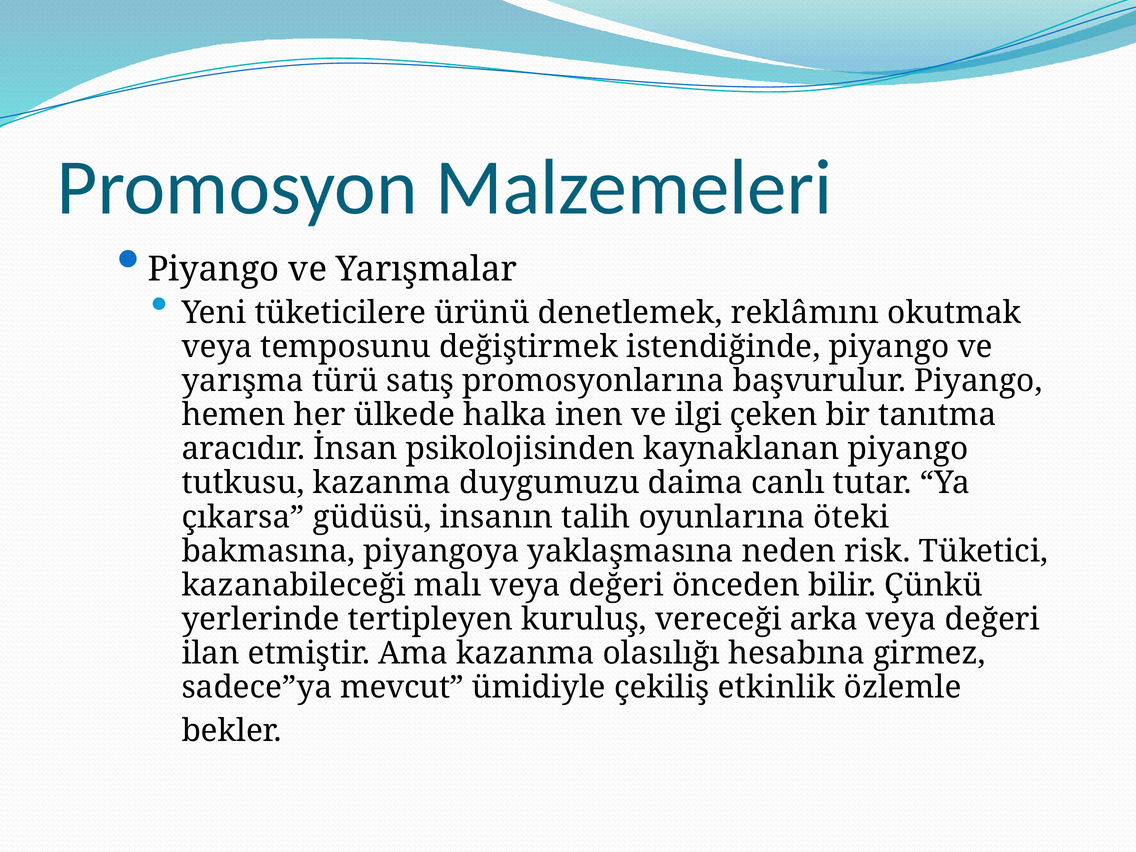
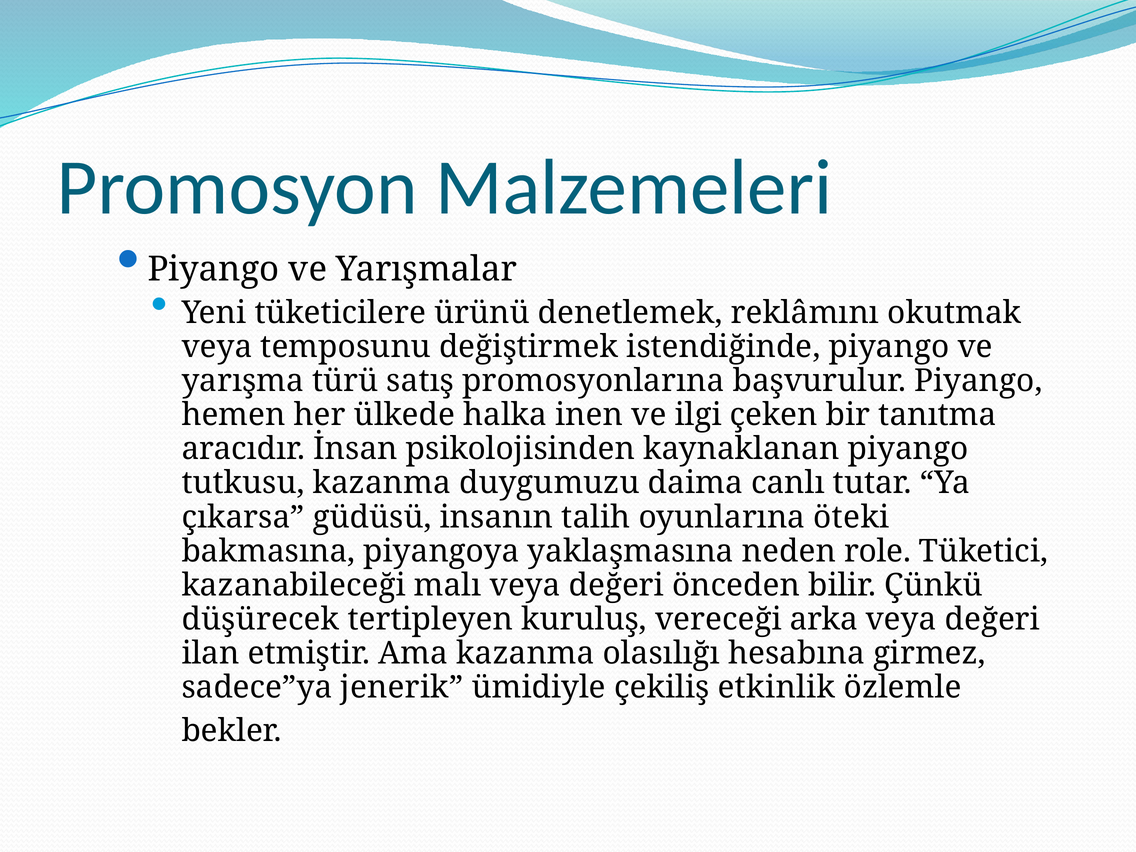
risk: risk -> role (878, 551)
yerlerinde: yerlerinde -> düşürecek (260, 619)
mevcut: mevcut -> jenerik (402, 688)
